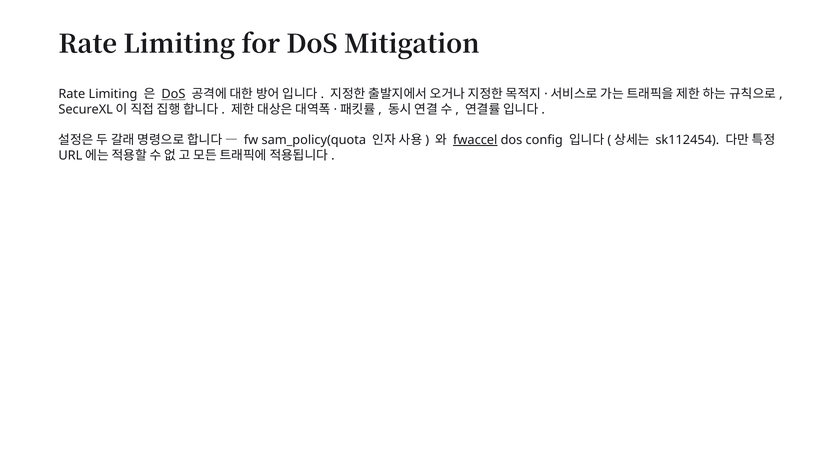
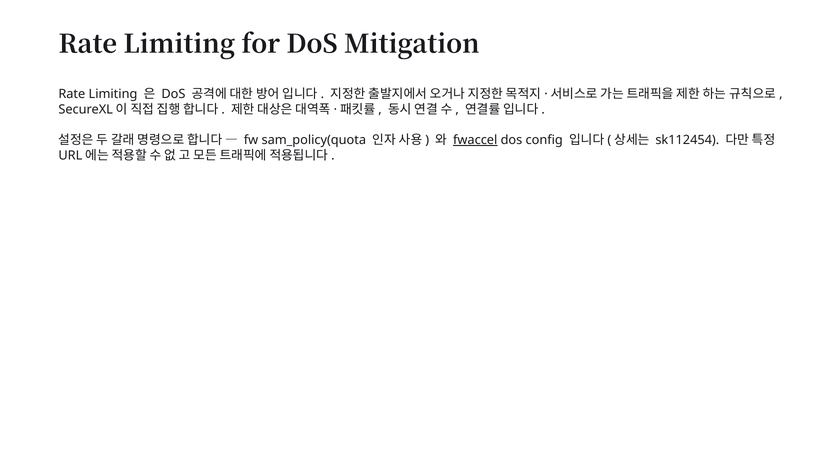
DoS underline: present -> none (173, 94)
